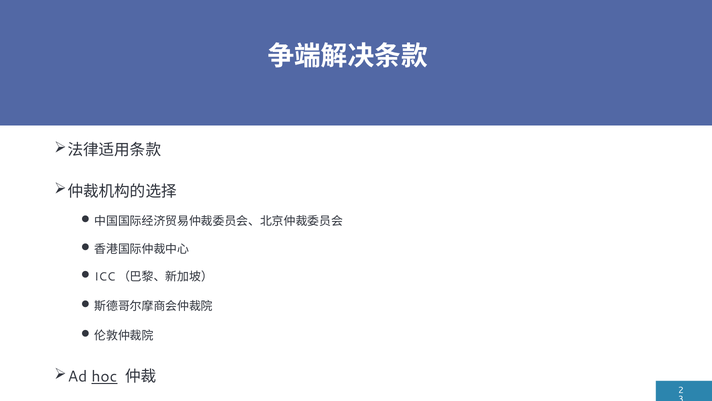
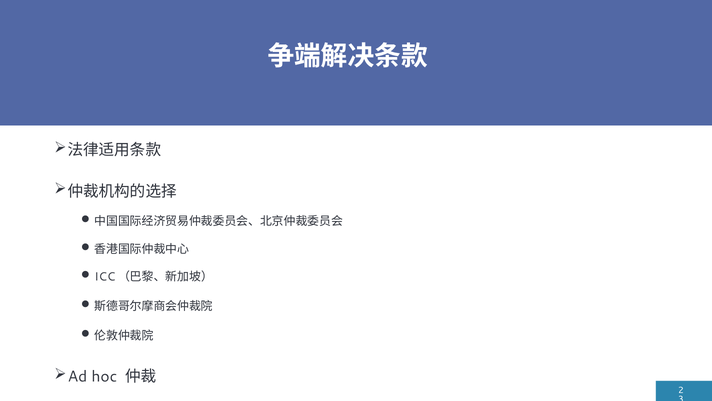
hoc underline: present -> none (104, 376)
